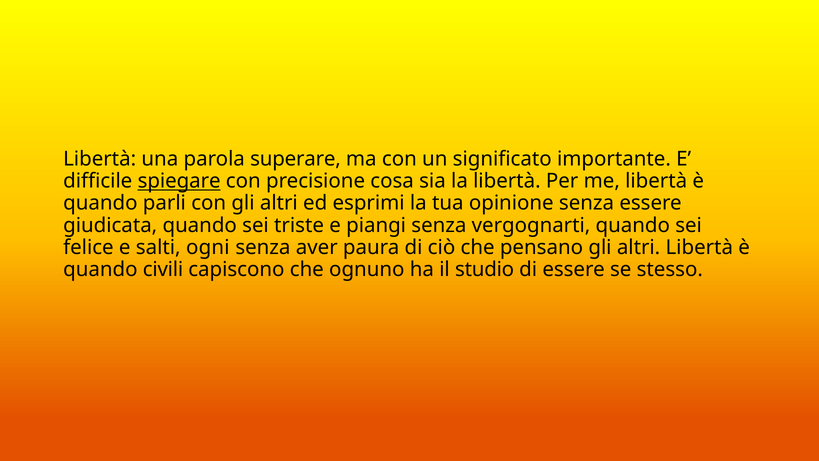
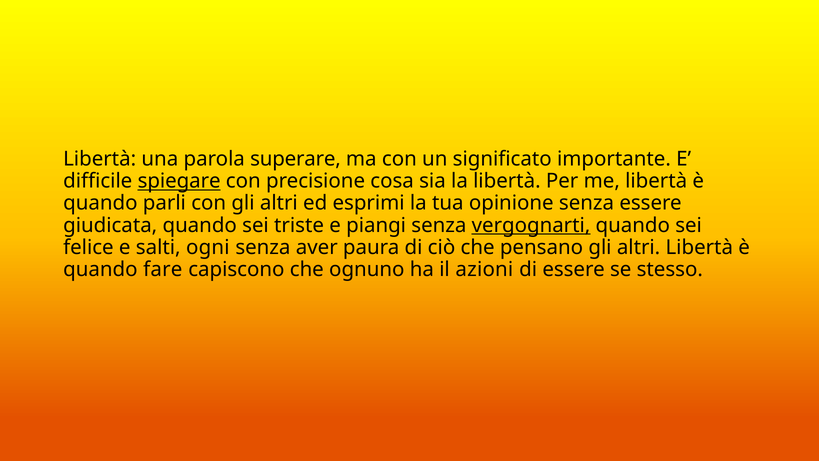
vergognarti underline: none -> present (531, 225)
civili: civili -> fare (163, 269)
studio: studio -> azioni (484, 269)
